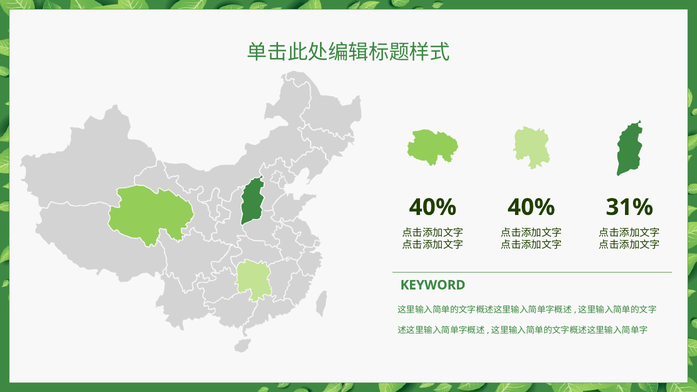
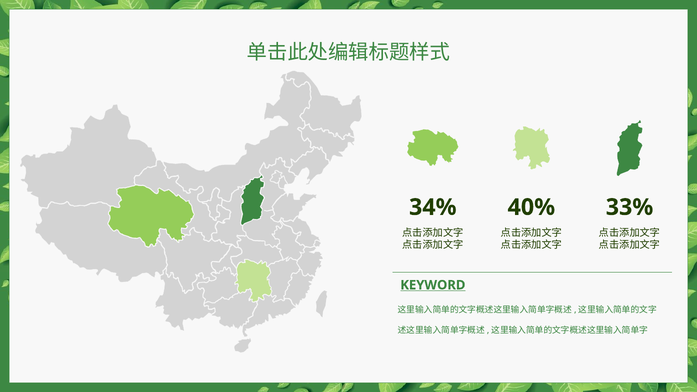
40%: 40% -> 34% (433, 207)
31%: 31% -> 33% (630, 207)
KEYWORD underline: none -> present (433, 285)
